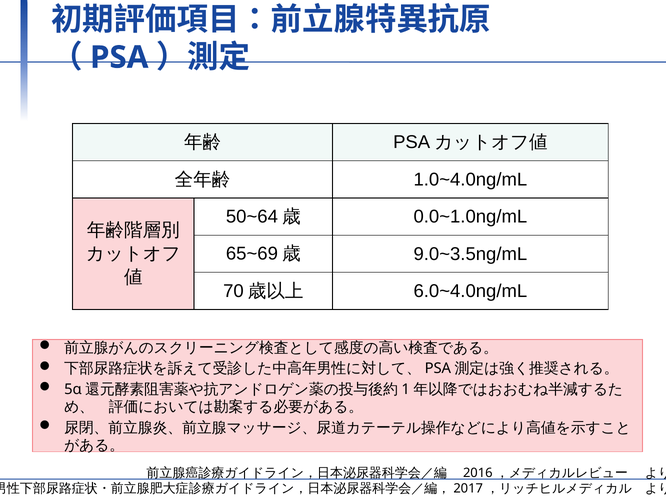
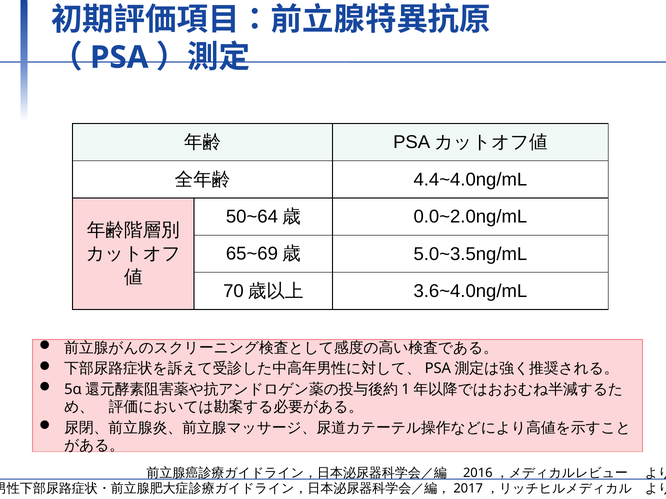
1.0~4.0ng/mL: 1.0~4.0ng/mL -> 4.4~4.0ng/mL (470, 180)
0.0~1.0ng/mL: 0.0~1.0ng/mL -> 0.0~2.0ng/mL (470, 217)
9.0~3.5ng/mL: 9.0~3.5ng/mL -> 5.0~3.5ng/mL (470, 254)
6.0~4.0ng/mL: 6.0~4.0ng/mL -> 3.6~4.0ng/mL (470, 292)
